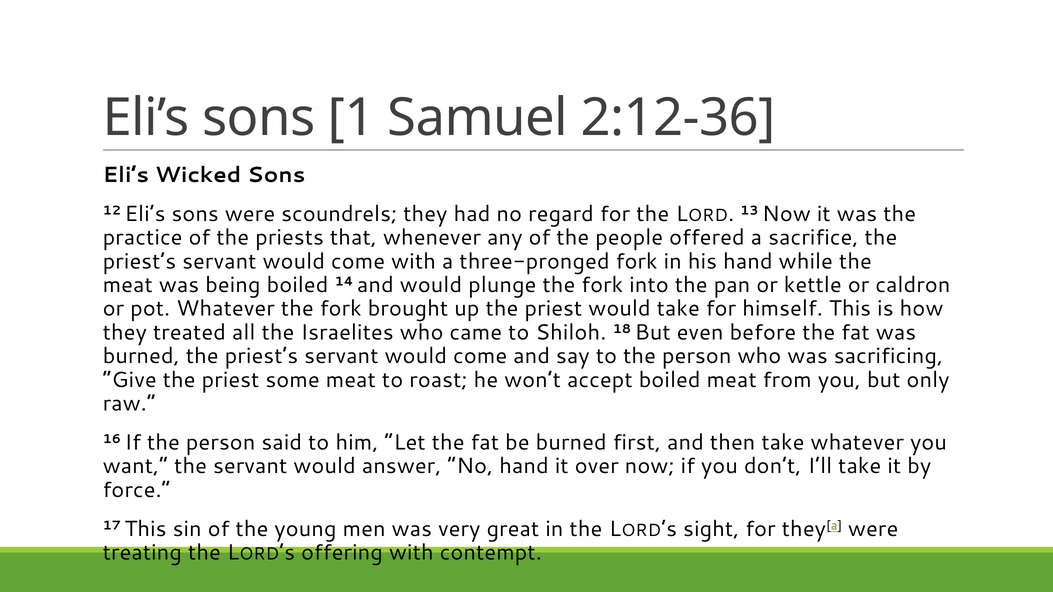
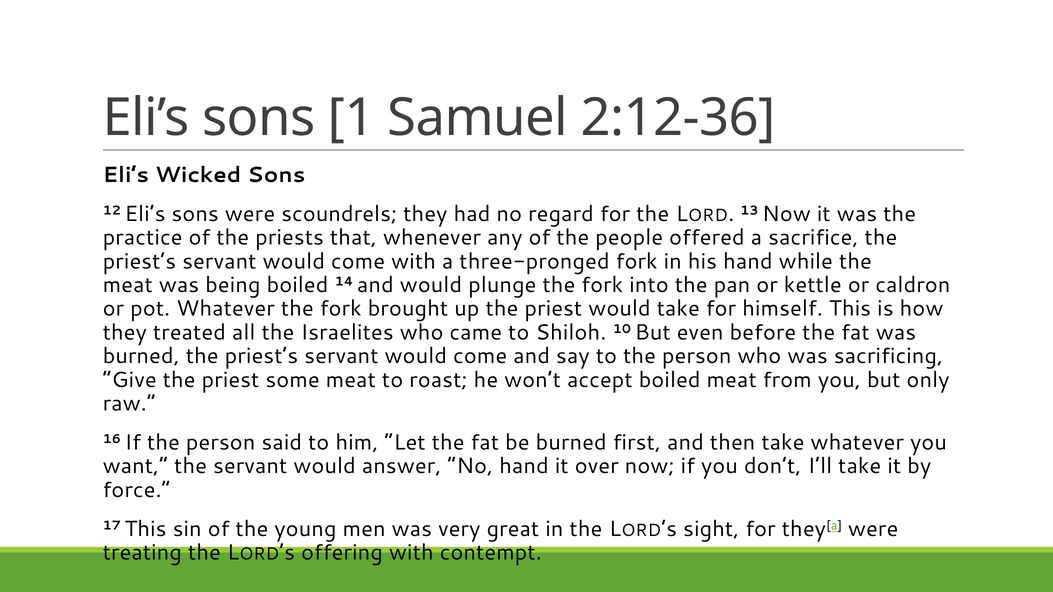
18: 18 -> 10 (622, 329)
